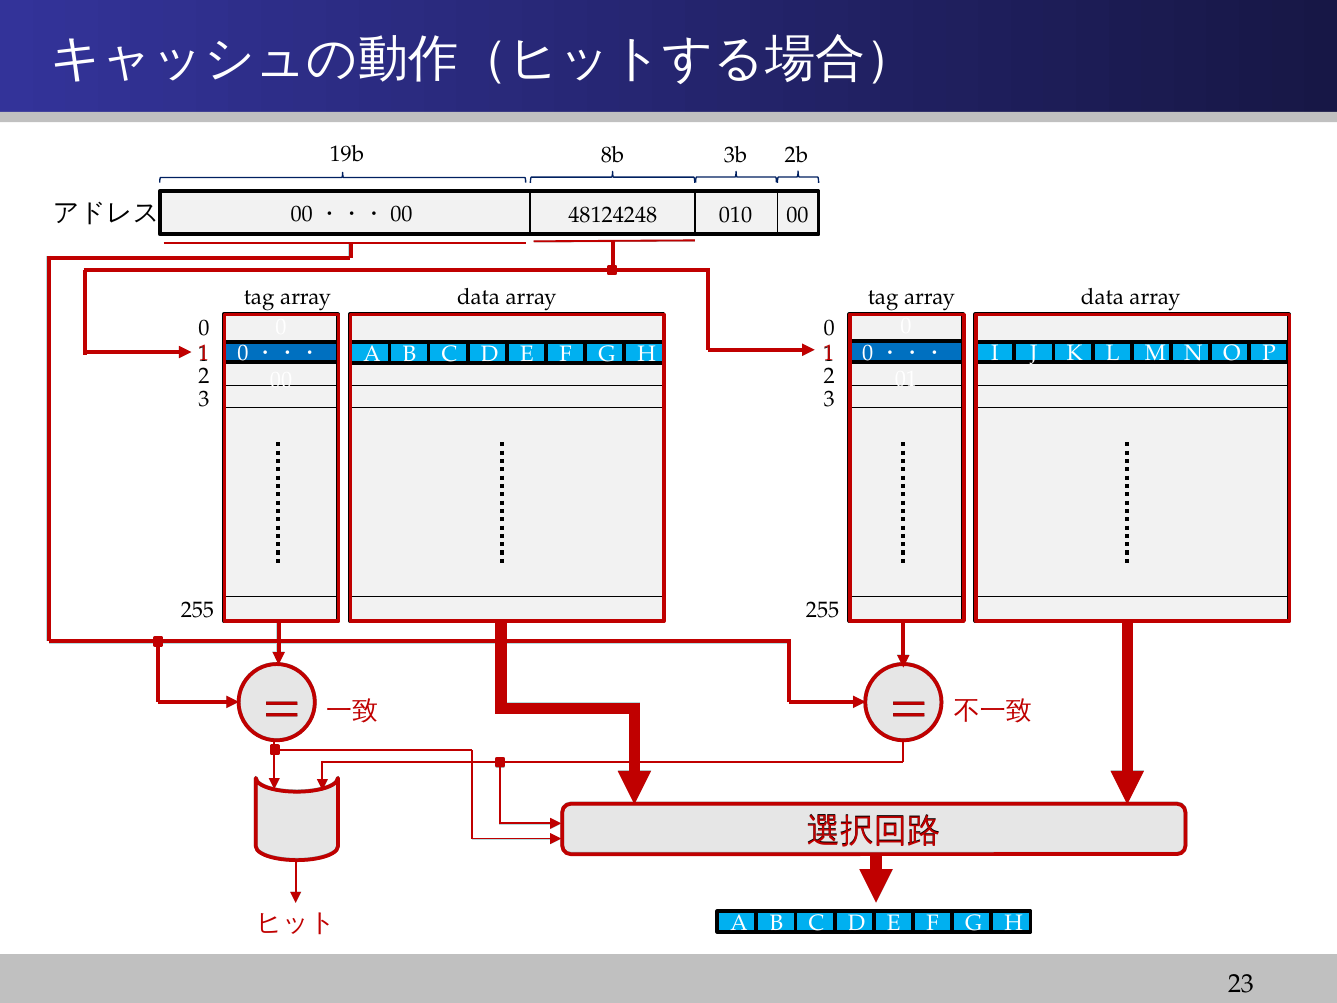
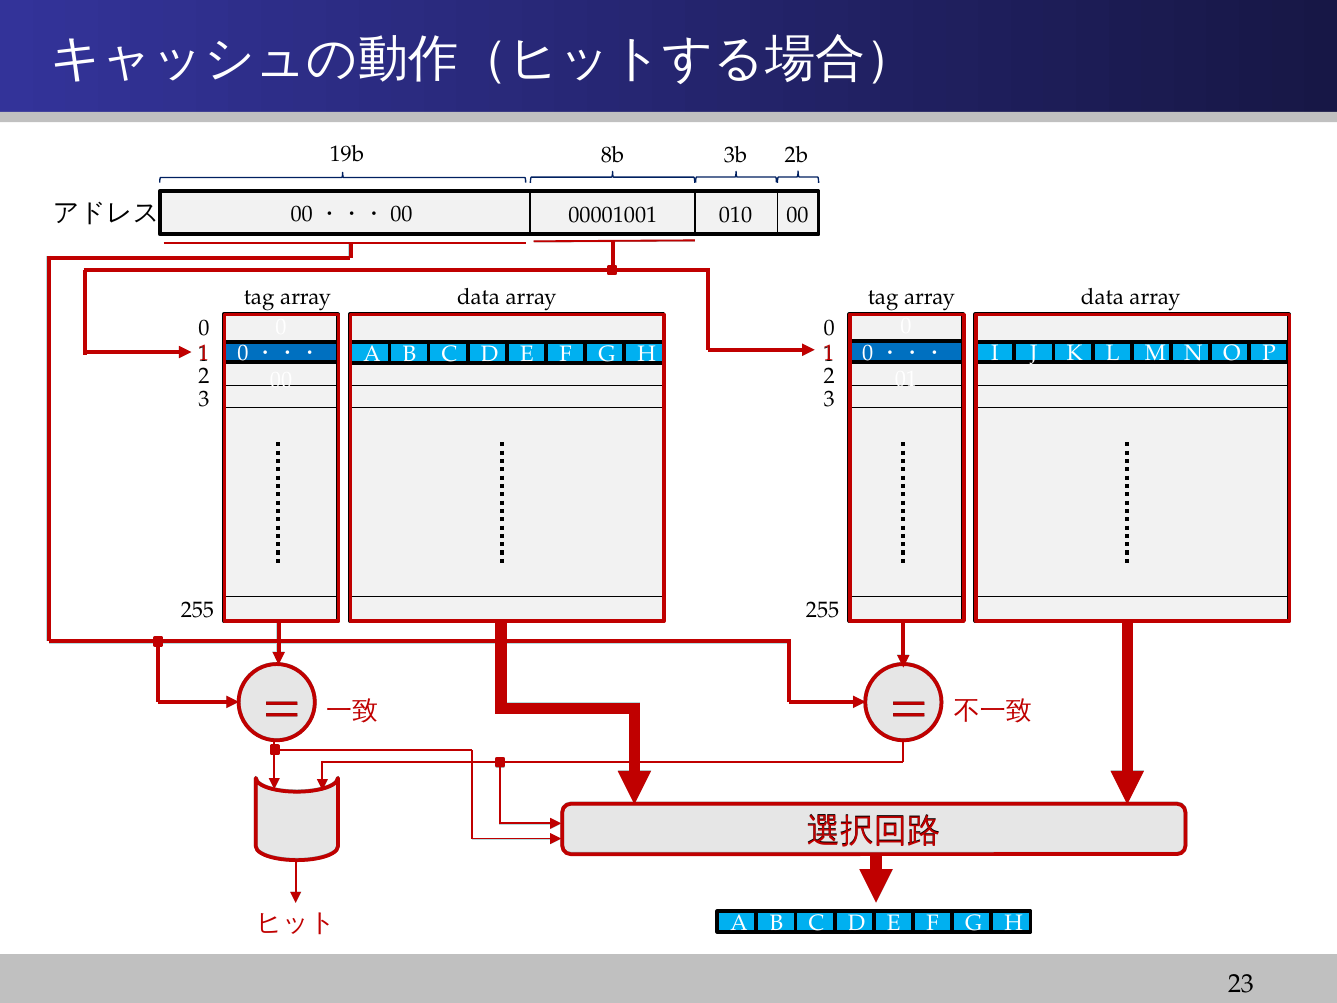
48124248: 48124248 -> 00001001 (613, 215)
